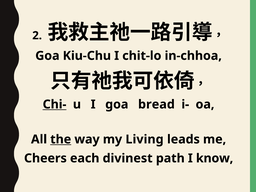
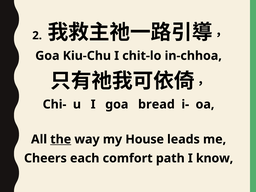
Chi- underline: present -> none (55, 104)
Living: Living -> House (145, 139)
divinest: divinest -> comfort (128, 158)
